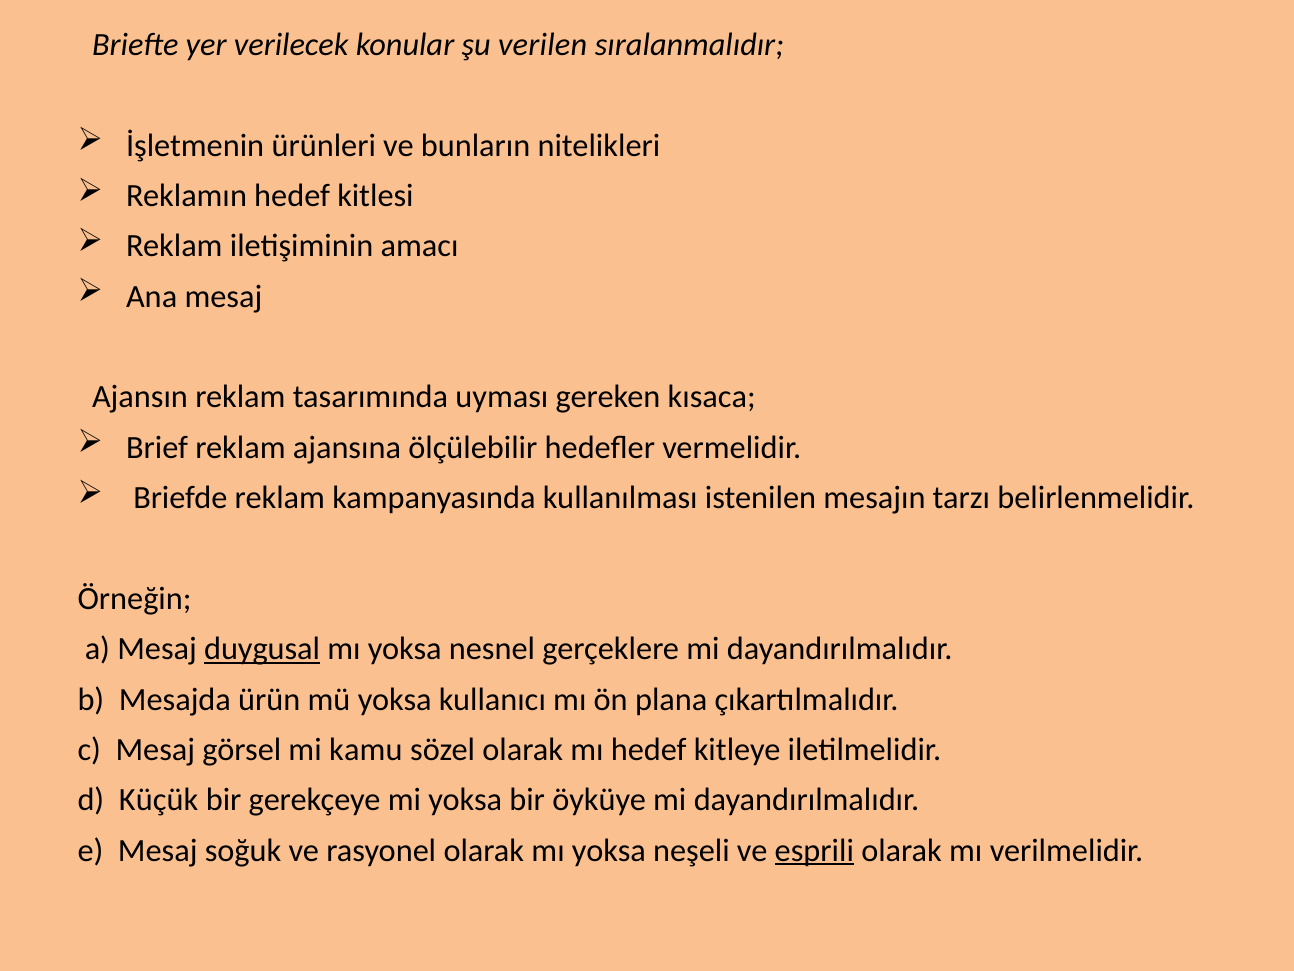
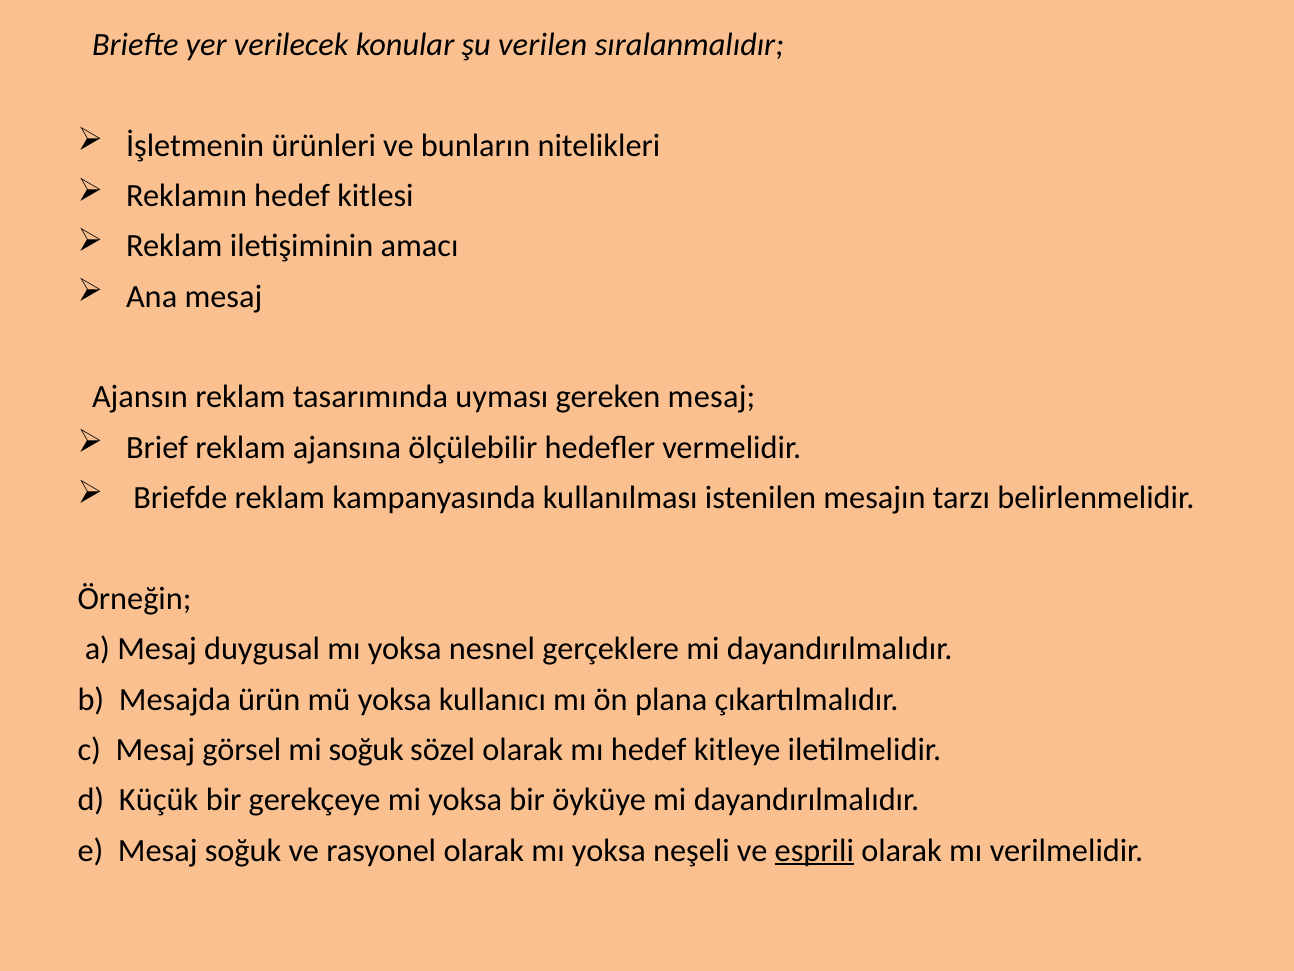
gereken kısaca: kısaca -> mesaj (712, 397)
duygusal underline: present -> none (262, 649)
mi kamu: kamu -> soğuk (366, 749)
